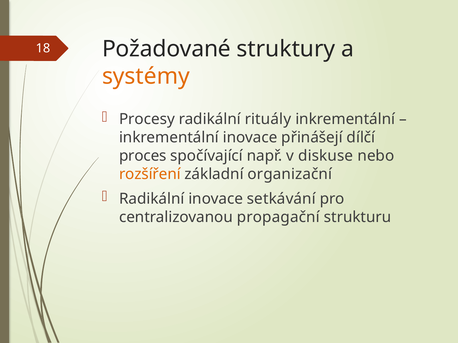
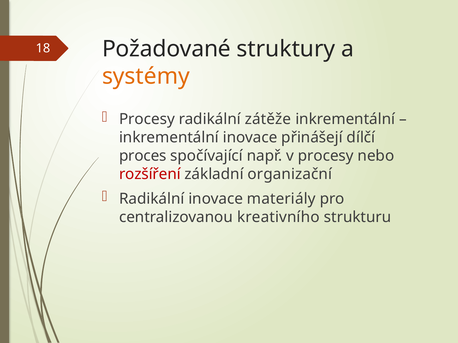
rituály: rituály -> zátěže (268, 119)
v diskuse: diskuse -> procesy (326, 156)
rozšíření colour: orange -> red (150, 174)
setkávání: setkávání -> materiály (281, 199)
propagační: propagační -> kreativního (278, 217)
